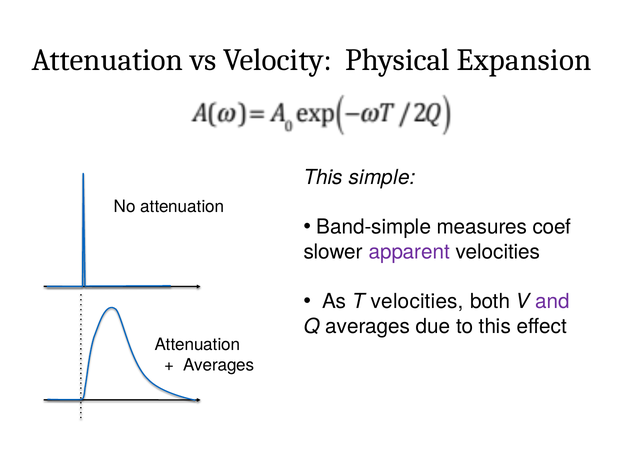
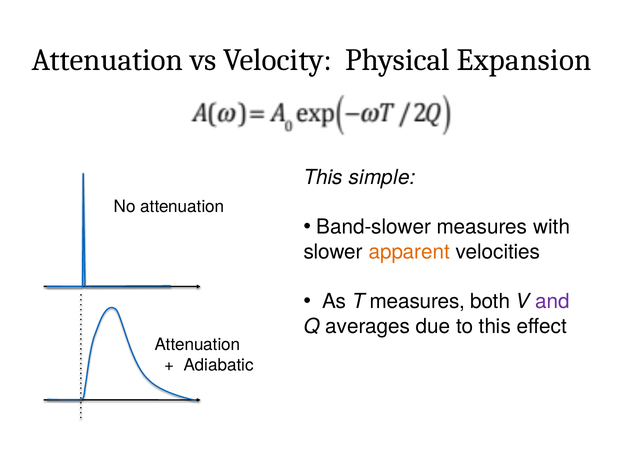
Band-simple: Band-simple -> Band-slower (374, 227)
coef: coef -> with (552, 227)
apparent colour: purple -> orange (409, 252)
T velocities: velocities -> measures (417, 302)
Averages: Averages -> Adiabatic (219, 365)
